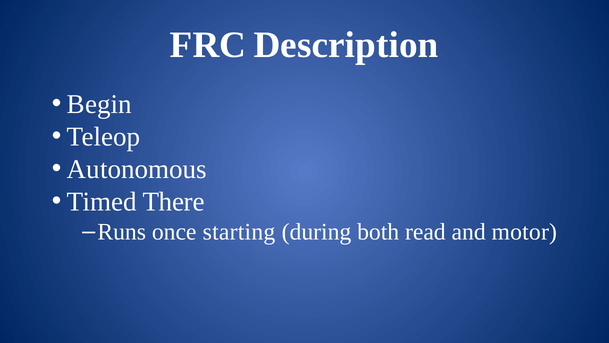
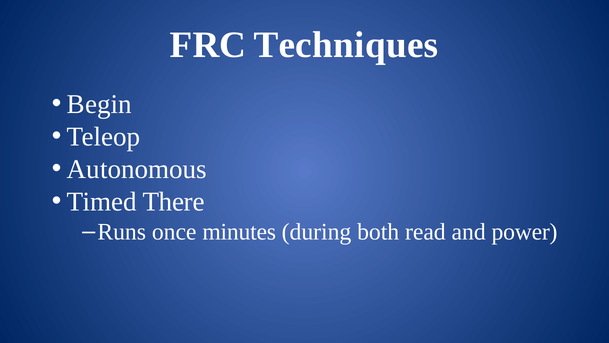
Description: Description -> Techniques (346, 45)
starting: starting -> minutes (239, 232)
motor: motor -> power (524, 232)
